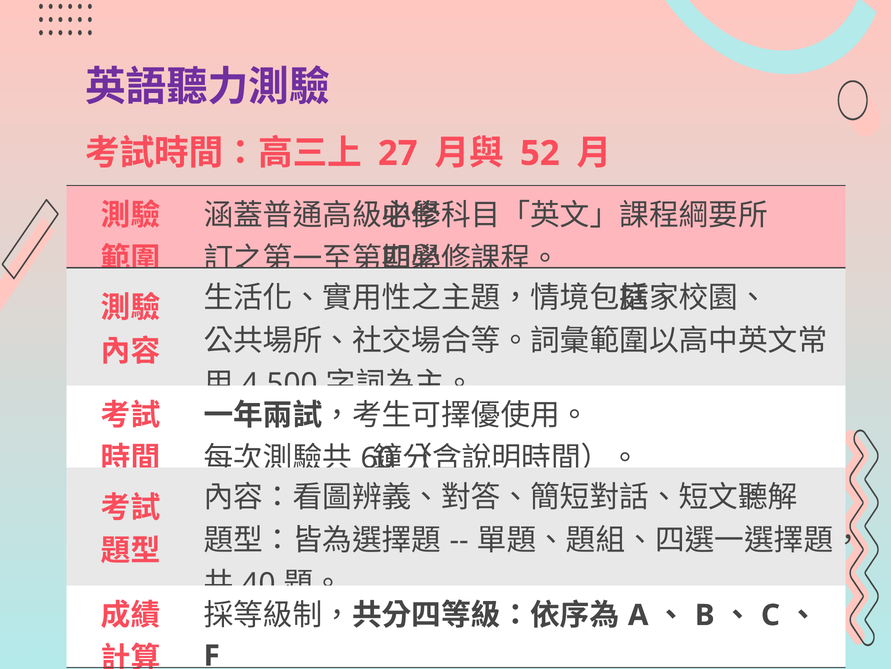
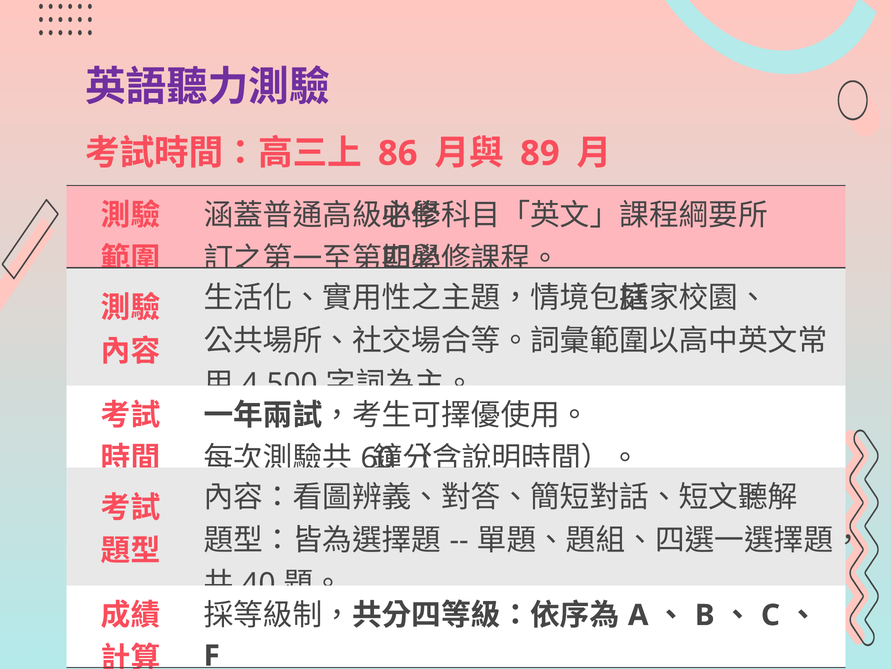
27: 27 -> 86 (398, 153)
52: 52 -> 89 (540, 153)
